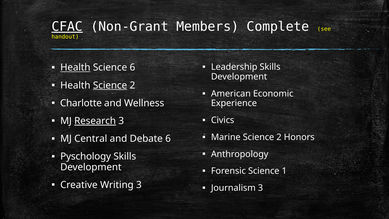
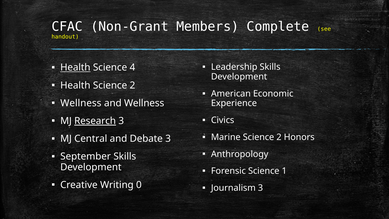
CFAC underline: present -> none (67, 27)
Science 6: 6 -> 4 (132, 67)
Science underline: present -> none (110, 85)
Charlotte: Charlotte -> Wellness (81, 103)
Debate 6: 6 -> 3 (168, 139)
Pyschology: Pyschology -> September (86, 156)
Writing 3: 3 -> 0 (139, 185)
